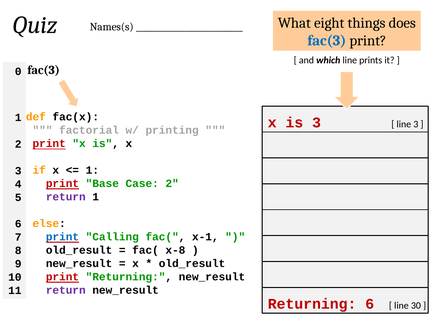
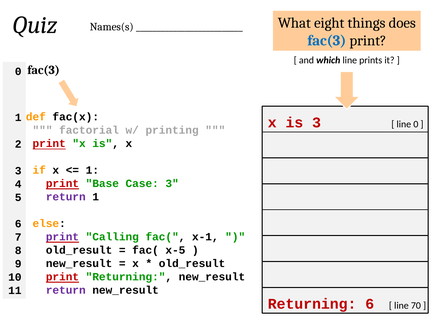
line 3: 3 -> 0 (416, 124)
Case 2: 2 -> 3 (172, 183)
print colour: blue -> purple (62, 236)
x-8: x-8 -> x-5 (175, 250)
30: 30 -> 70 (416, 305)
